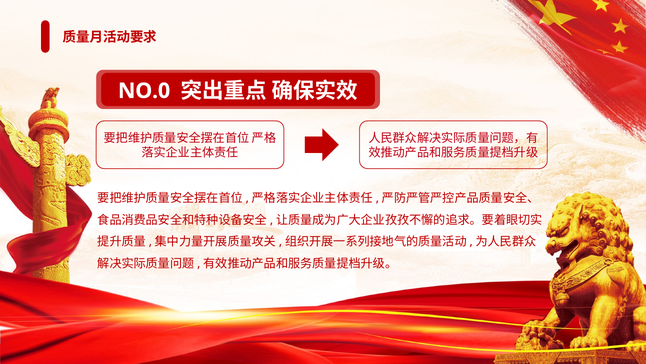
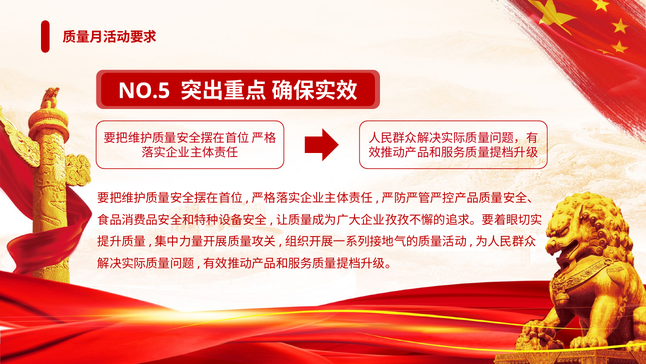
NO.0: NO.0 -> NO.5 (144, 91)
